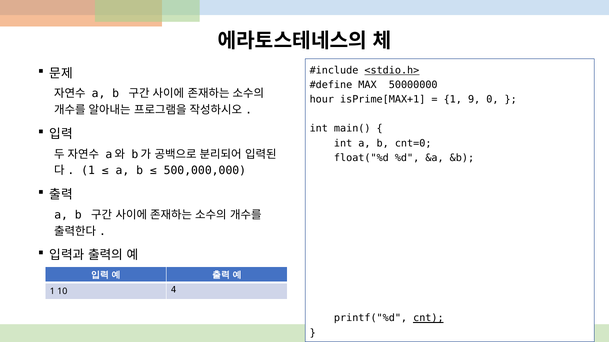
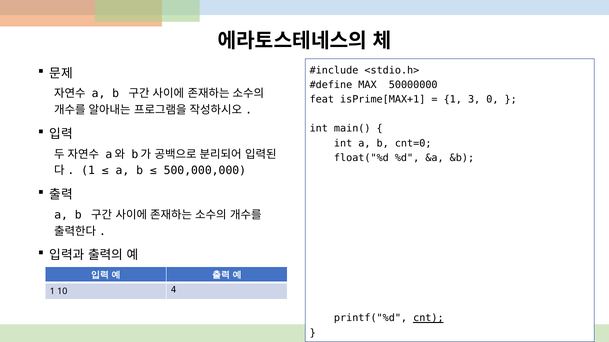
<stdio.h> underline: present -> none (392, 70)
hour: hour -> feat (322, 100)
9: 9 -> 3 (474, 100)
